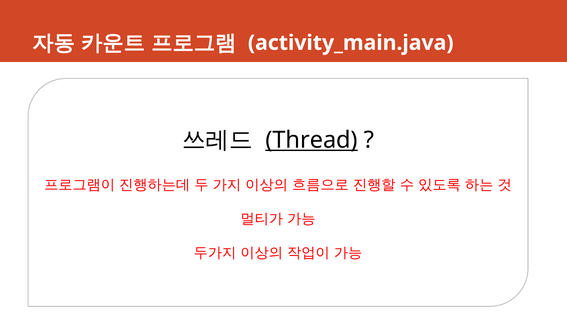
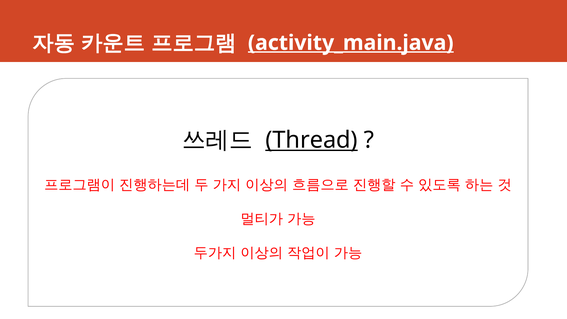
activity_main.java underline: none -> present (351, 43)
